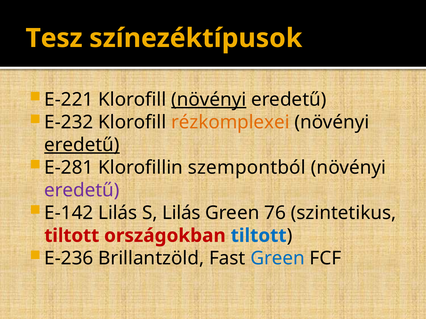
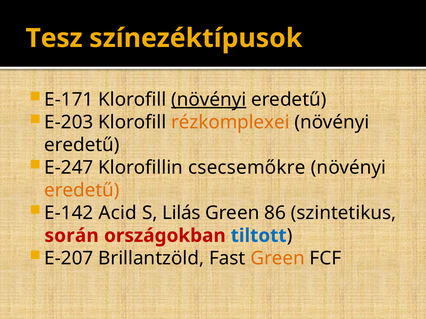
E-221: E-221 -> E-171 (69, 100)
E-232: E-232 -> E-203 (69, 122)
eredetű underline: present -> none (82, 145)
E-281: E-281 -> E-247 (69, 168)
szempontból: szempontból -> csecsemőkre (247, 168)
eredetű colour: purple -> orange (82, 191)
E-142 Lilás: Lilás -> Acid (118, 213)
76: 76 -> 86 (275, 213)
tiltott: tiltott -> során (72, 236)
E-236: E-236 -> E-207 (69, 259)
Green colour: blue -> orange (278, 259)
